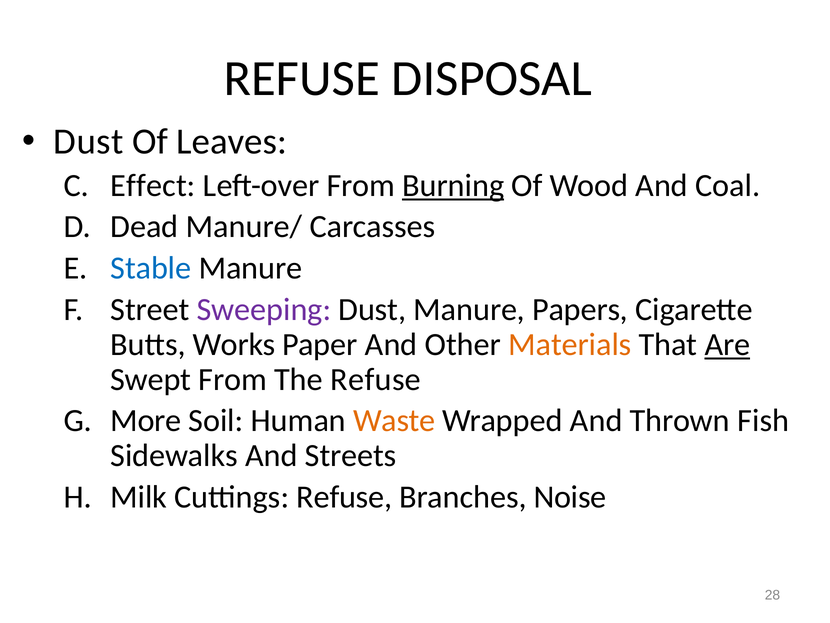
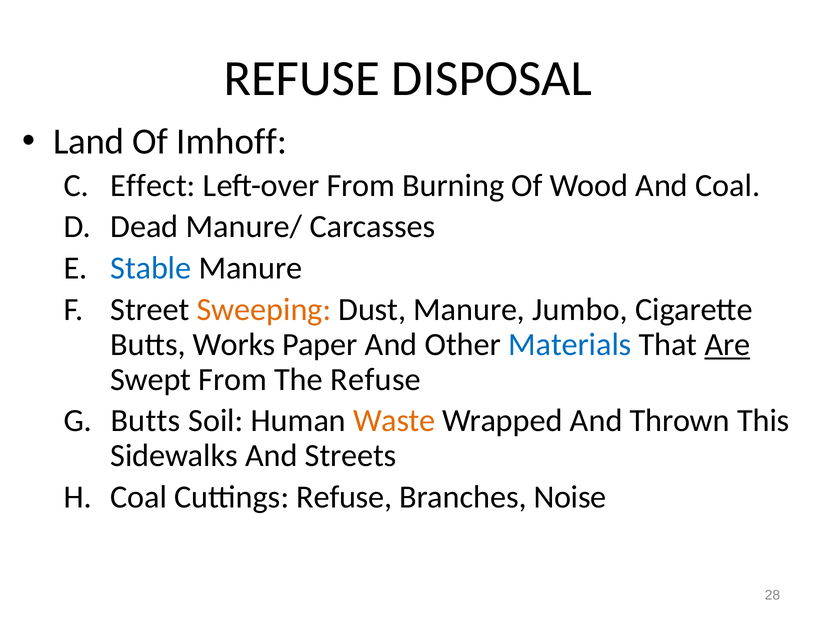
Dust: Dust -> Land (89, 141)
Leaves: Leaves -> Imhoff (232, 141)
Burning underline: present -> none (453, 185)
Sweeping colour: purple -> orange (264, 309)
Papers: Papers -> Jumbo (580, 309)
Materials colour: orange -> blue (570, 344)
More: More -> Butts (145, 420)
Fish: Fish -> This (763, 420)
Milk: Milk -> Coal (139, 497)
